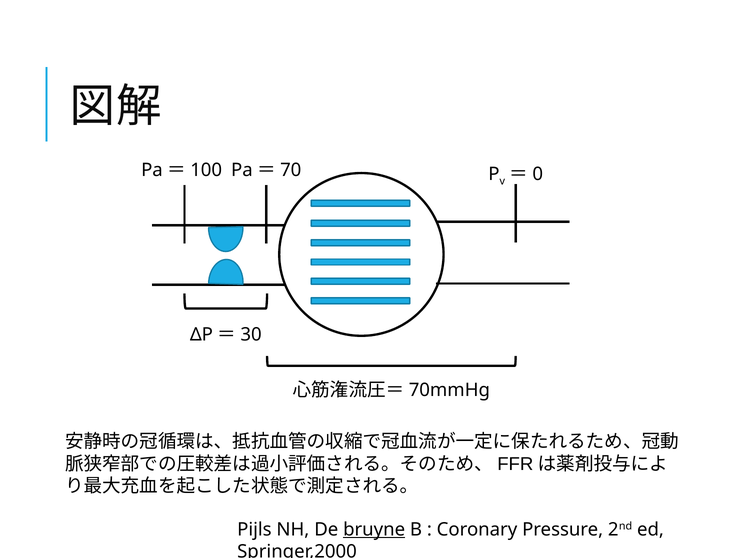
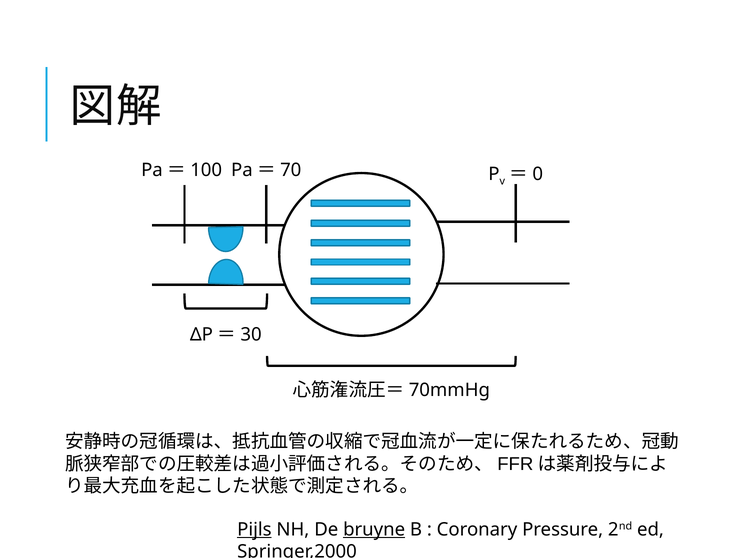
Pijls underline: none -> present (254, 529)
